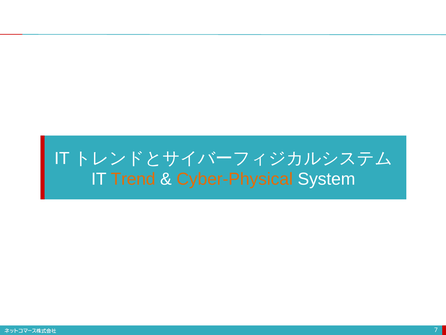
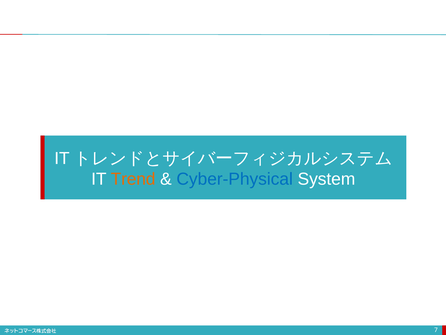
Cyber-Physical colour: orange -> blue (235, 179)
